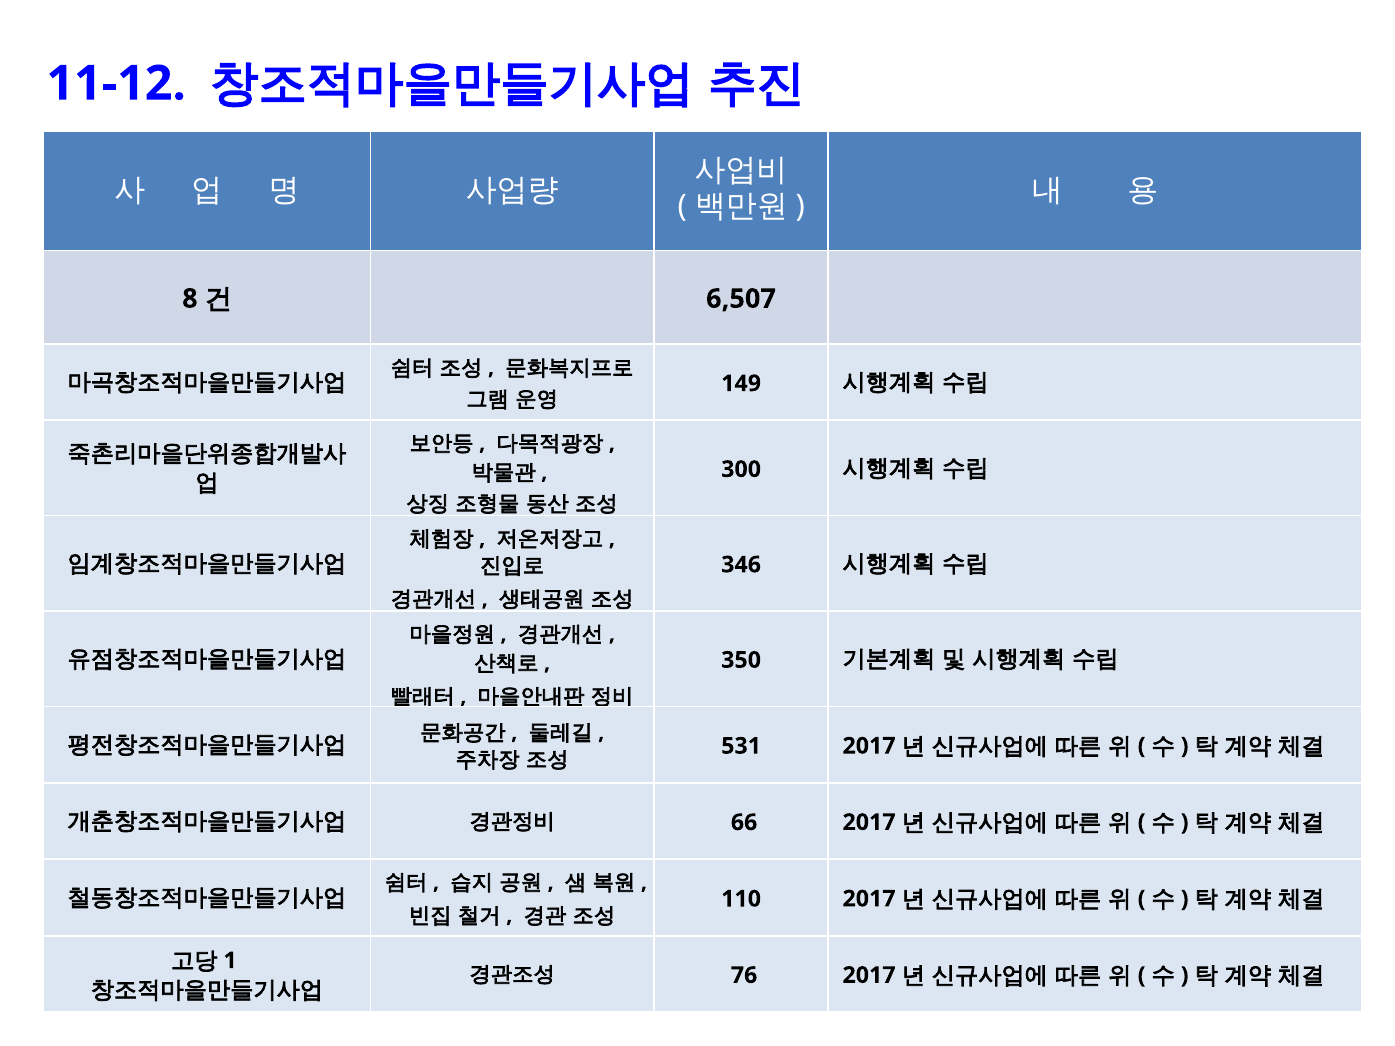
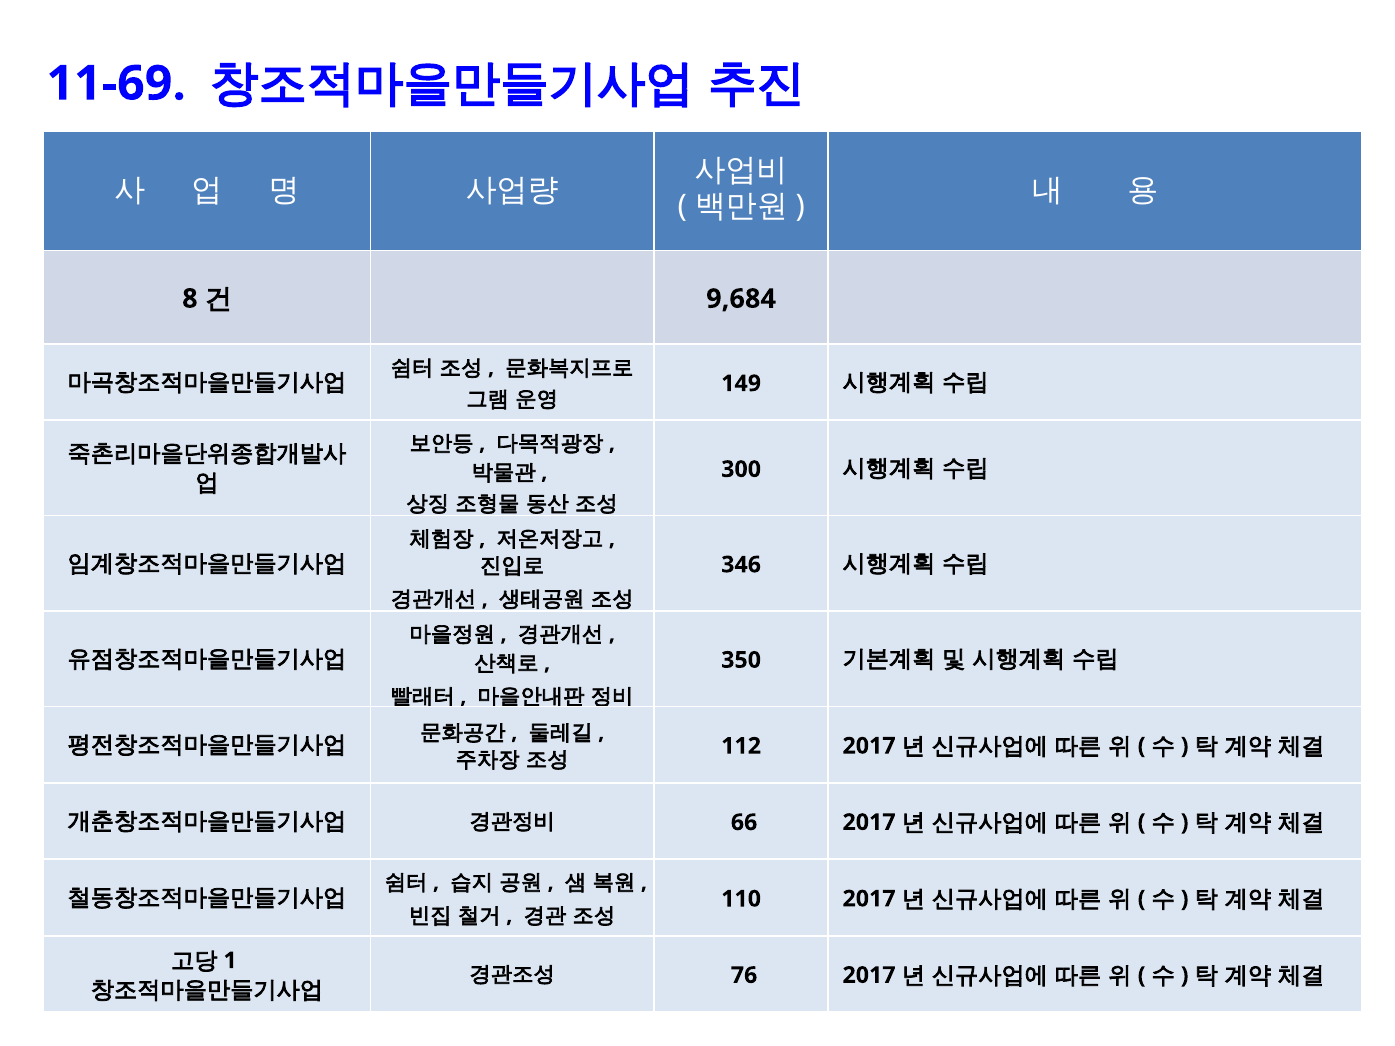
11-12: 11-12 -> 11-69 (116, 84)
6,507: 6,507 -> 9,684 (741, 299)
531: 531 -> 112 (741, 746)
